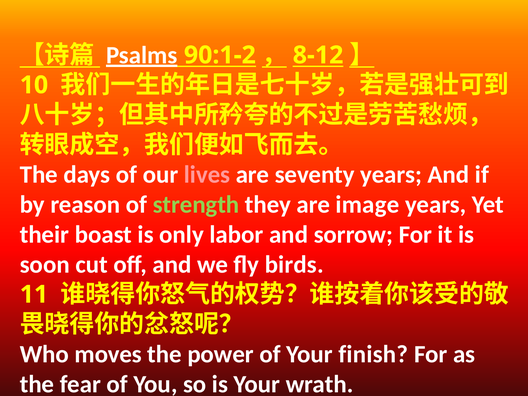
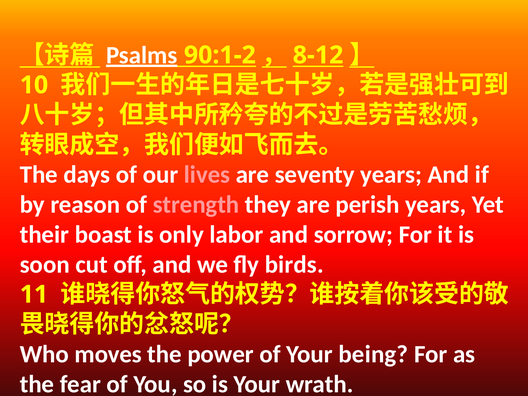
strength colour: light green -> pink (196, 205)
image: image -> perish (367, 205)
finish: finish -> being (373, 354)
